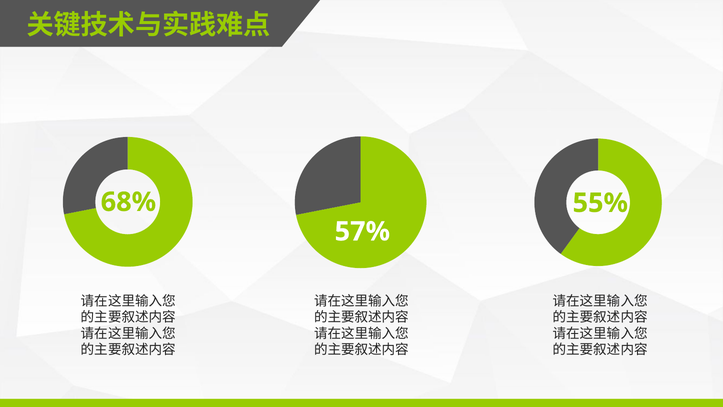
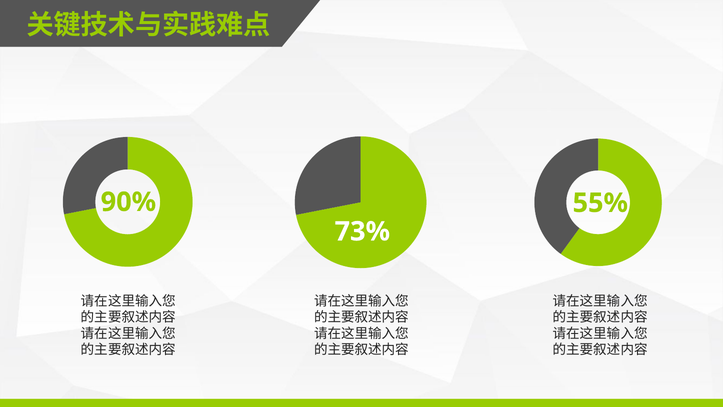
68%: 68% -> 90% (128, 202)
57%: 57% -> 73% (362, 231)
